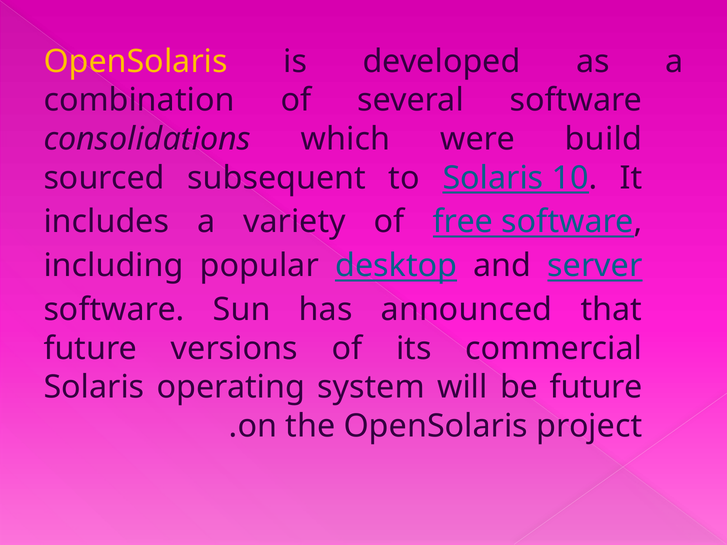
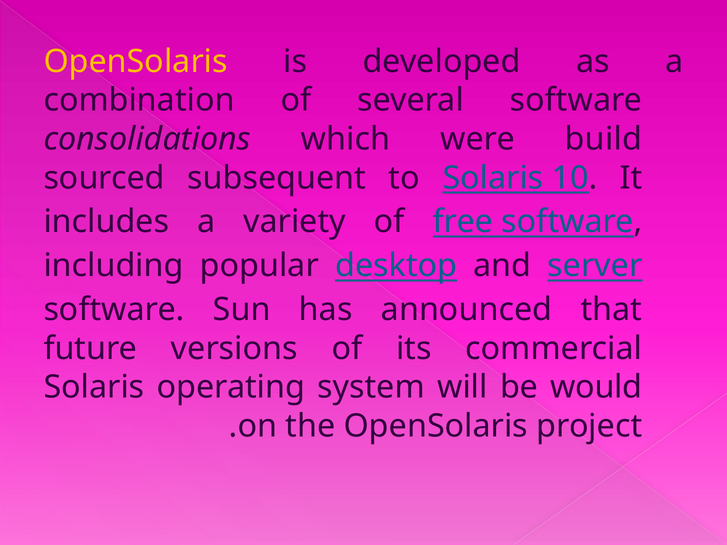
be future: future -> would (596, 387)
